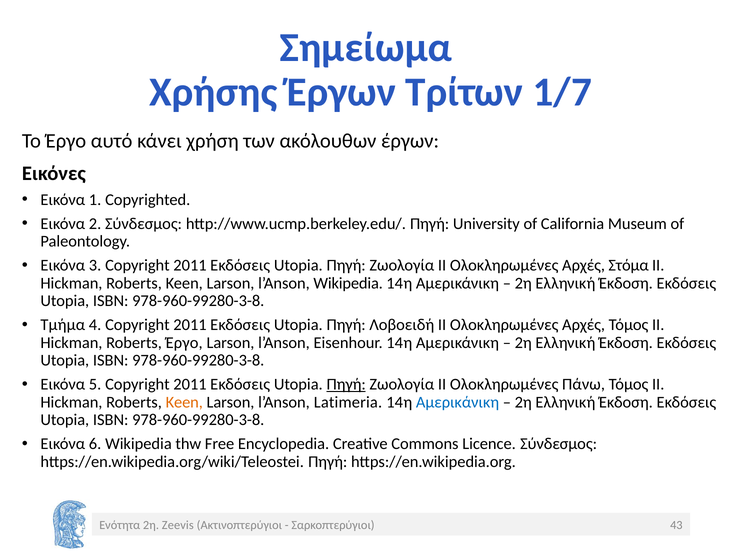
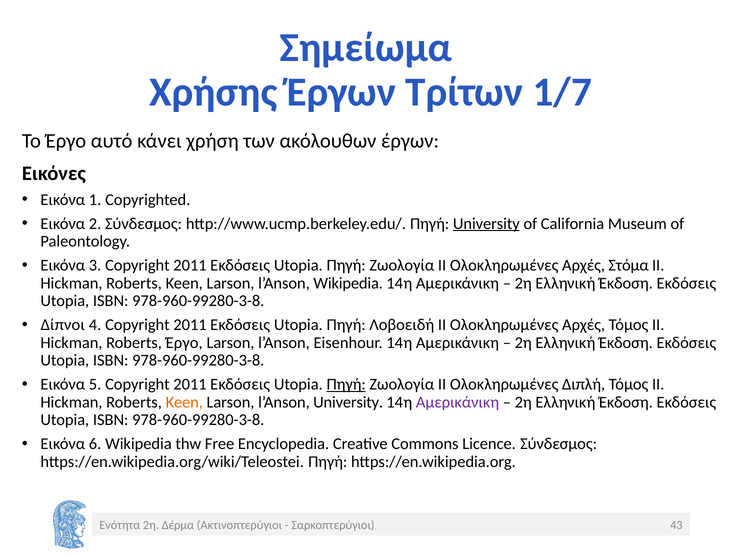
University underline: none -> present (486, 224)
Τμήμα: Τμήμα -> Δίπνοι (63, 325)
Πάνω: Πάνω -> Διπλή (584, 384)
l’Anson Latimeria: Latimeria -> University (348, 402)
Αμερικάνικη colour: blue -> purple (458, 402)
Zeevis: Zeevis -> Δέρμα (178, 525)
